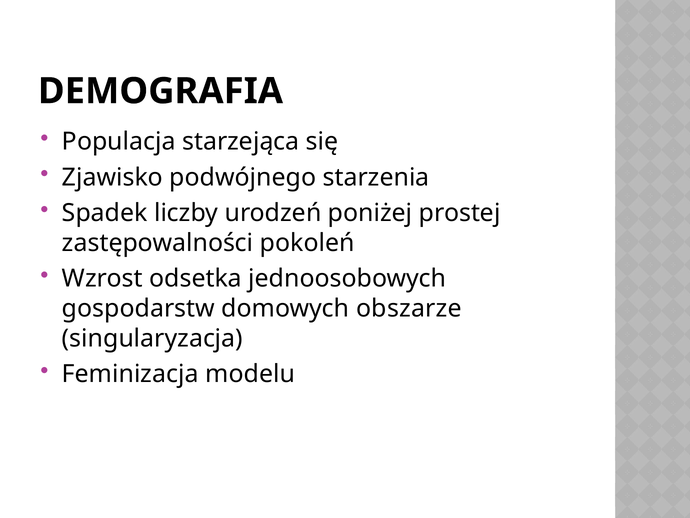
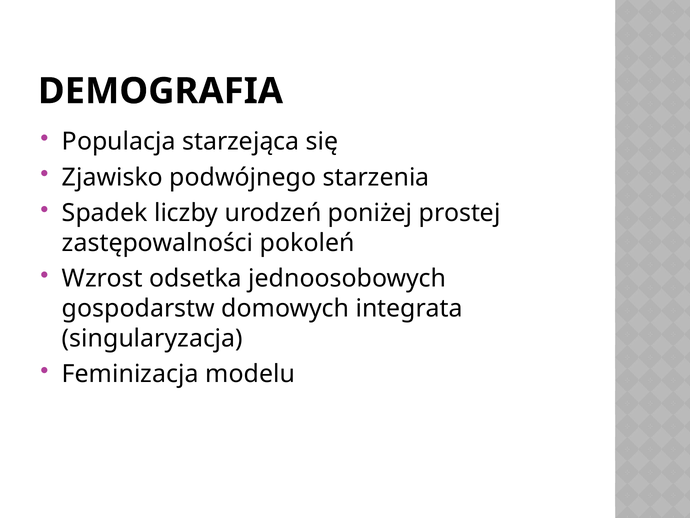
obszarze: obszarze -> integrata (409, 308)
